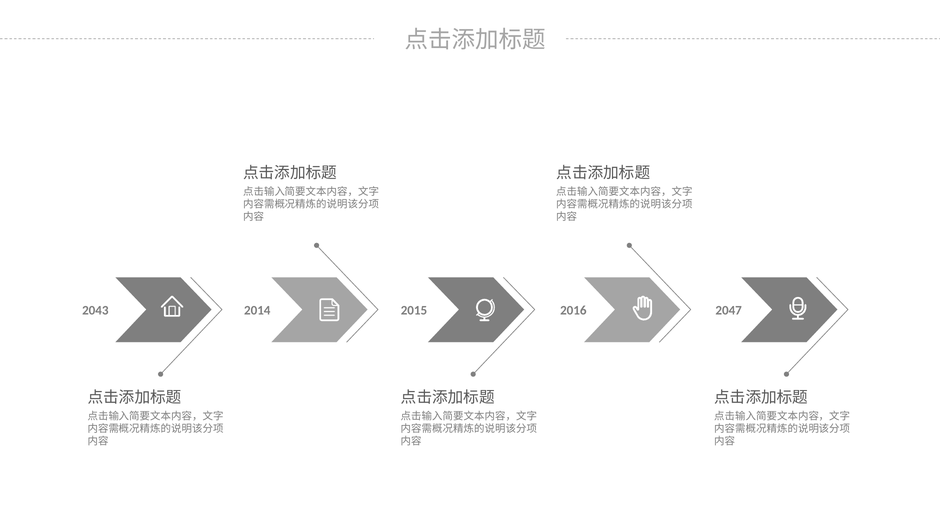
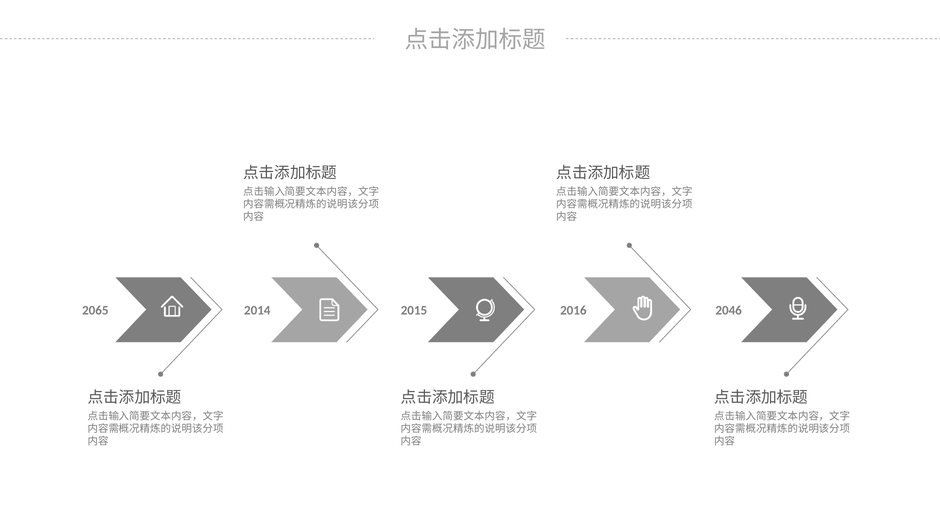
2043: 2043 -> 2065 (95, 311)
2047: 2047 -> 2046 (729, 311)
